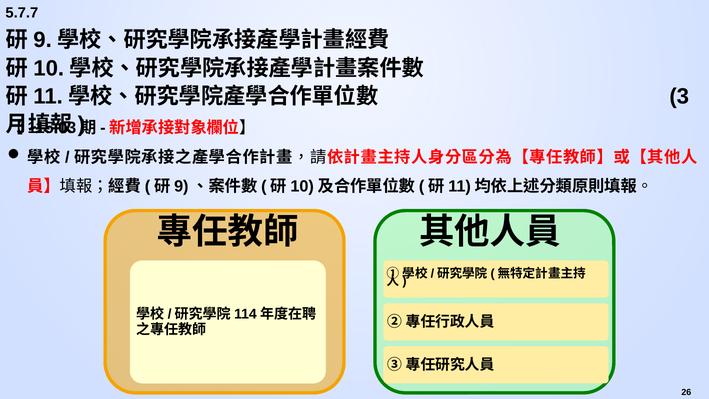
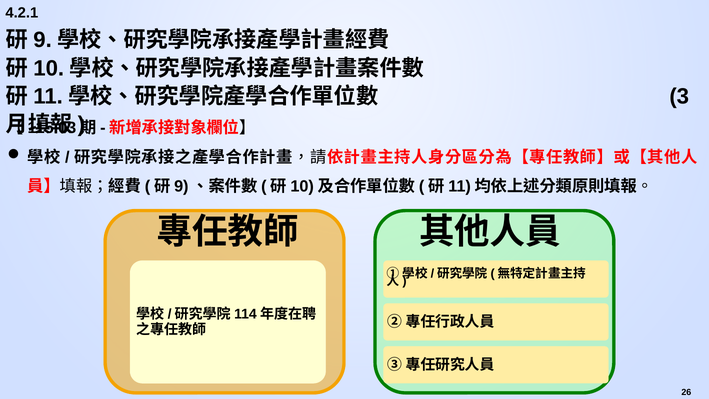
5.7.7: 5.7.7 -> 4.2.1 (22, 13)
